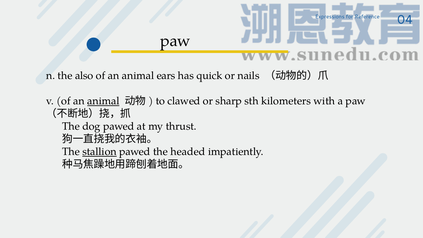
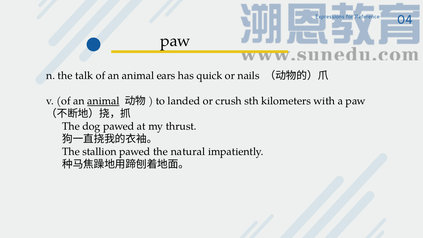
also: also -> talk (84, 76)
clawed: clawed -> landed (184, 101)
sharp: sharp -> crush (229, 101)
stallion underline: present -> none (99, 152)
headed: headed -> natural (188, 152)
